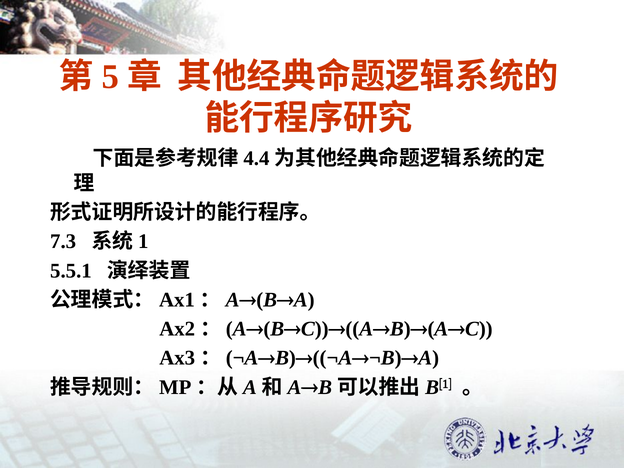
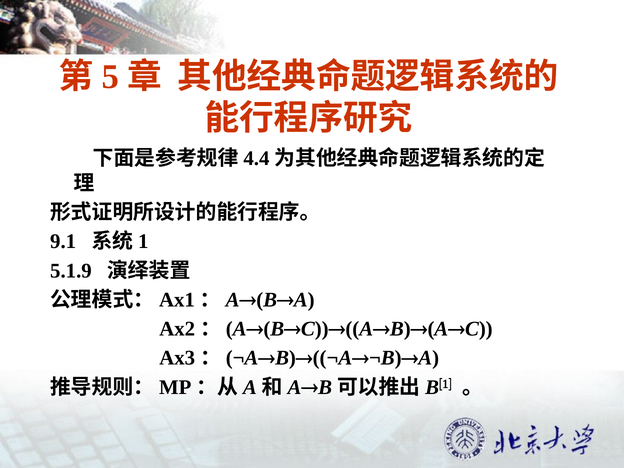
7.3: 7.3 -> 9.1 (63, 242)
5.5.1: 5.5.1 -> 5.1.9 (71, 271)
